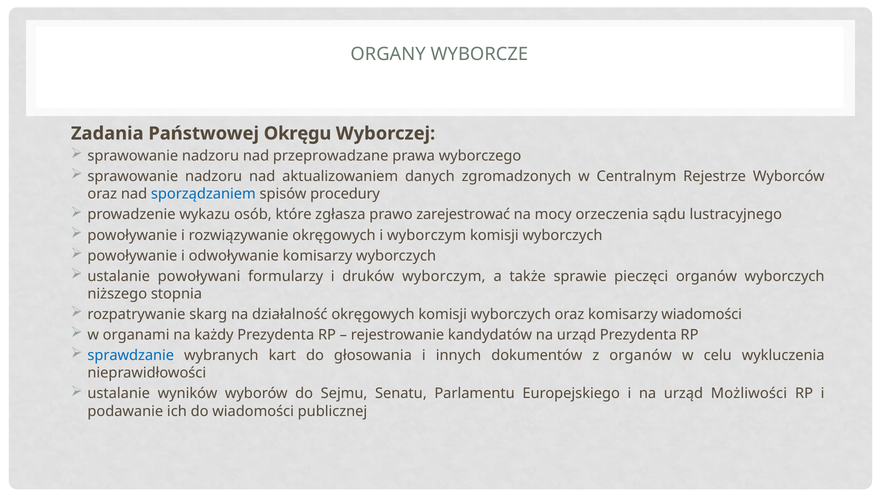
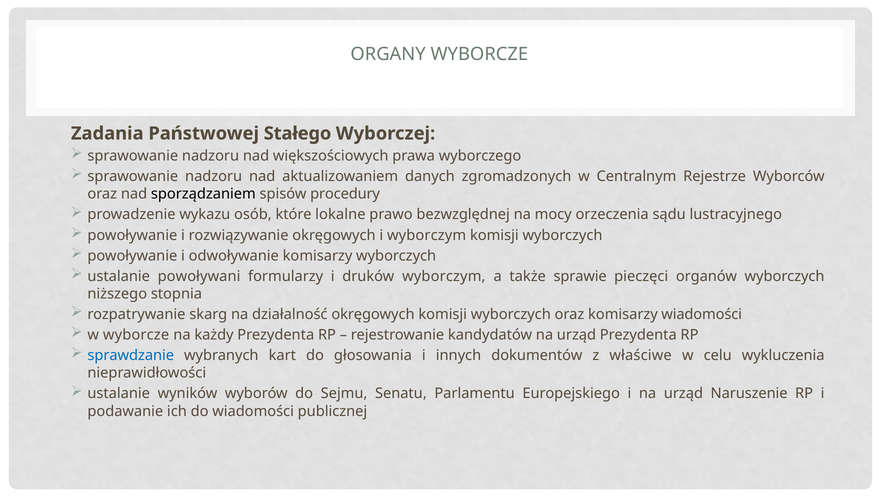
Okręgu: Okręgu -> Stałego (298, 133)
przeprowadzane: przeprowadzane -> większościowych (331, 156)
sporządzaniem colour: blue -> black (203, 194)
zgłasza: zgłasza -> lokalne (340, 214)
zarejestrować: zarejestrować -> bezwzględnej (463, 214)
w organami: organami -> wyborcze (136, 335)
z organów: organów -> właściwe (641, 355)
Możliwości: Możliwości -> Naruszenie (749, 393)
